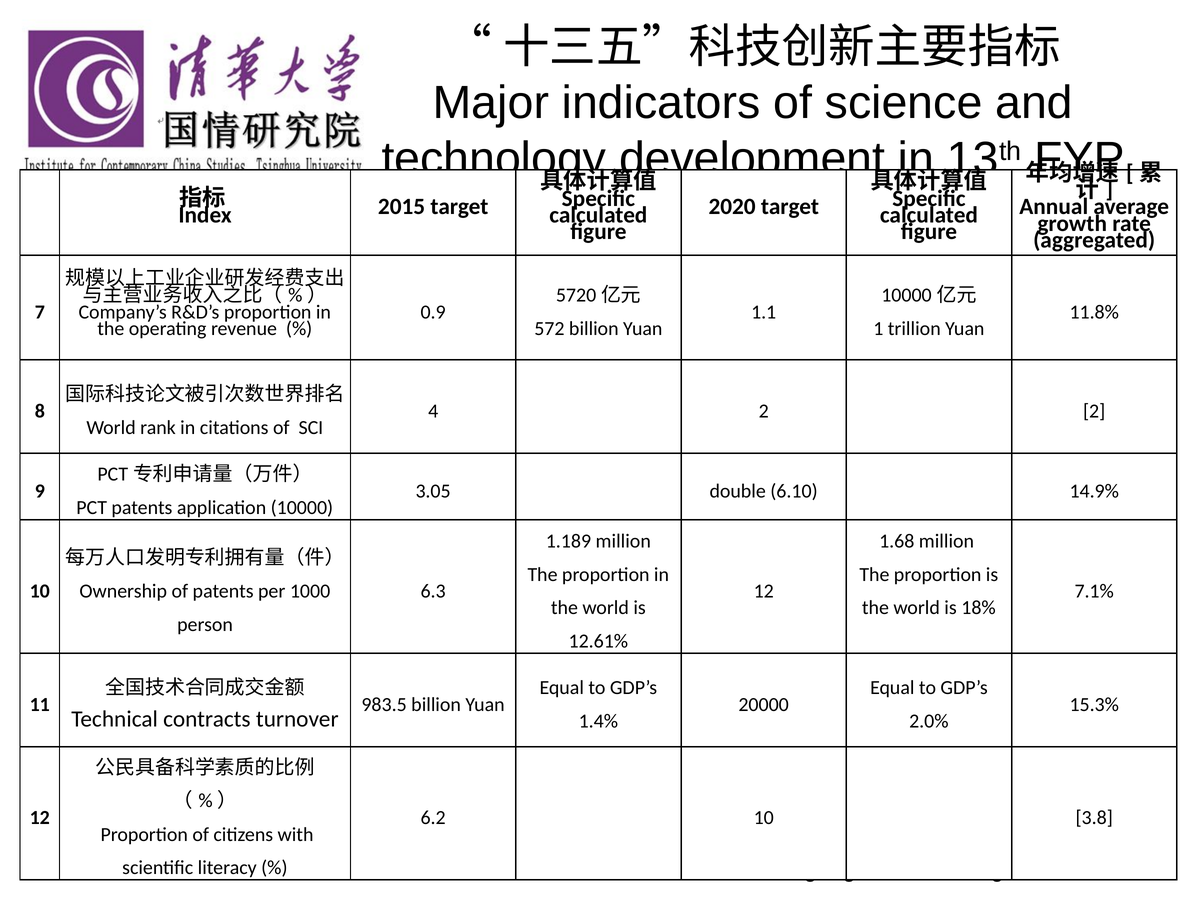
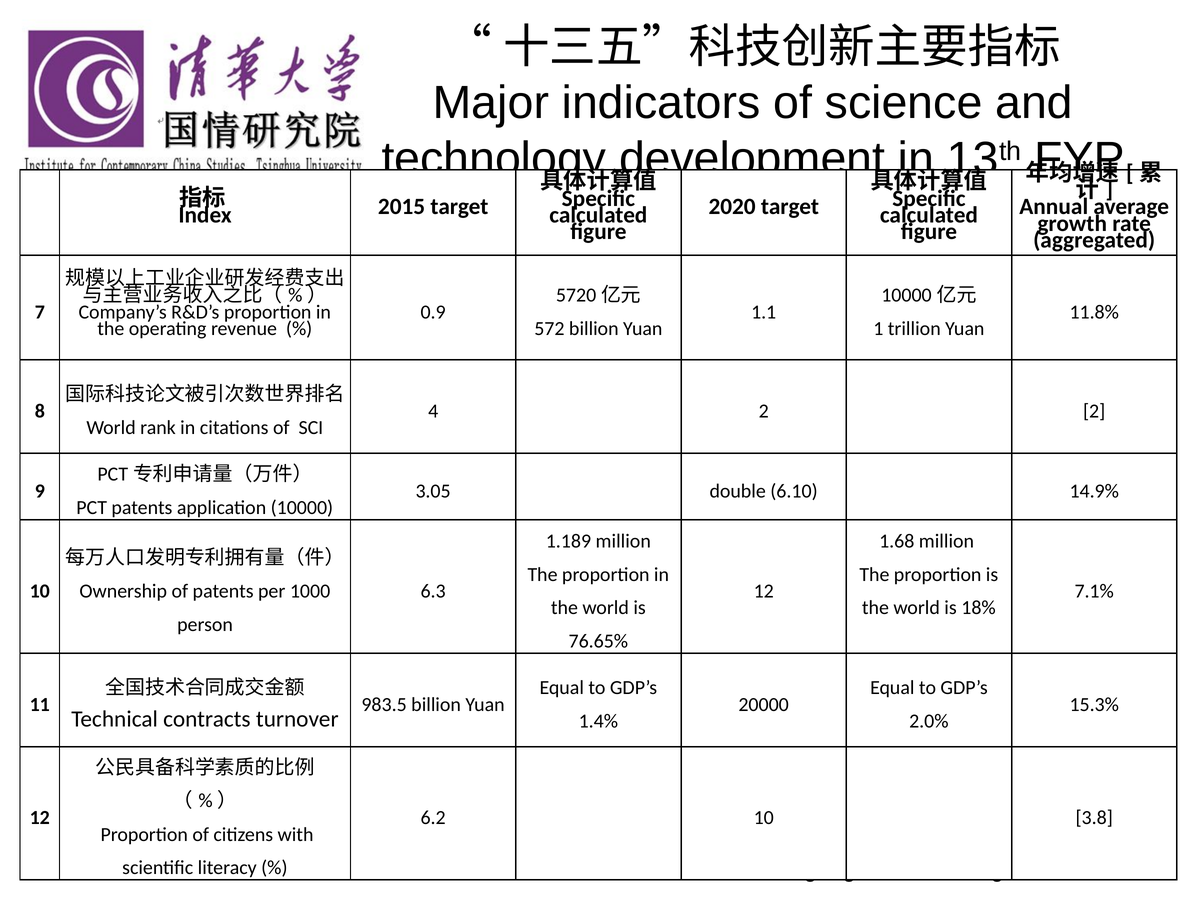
12.61%: 12.61% -> 76.65% (598, 641)
